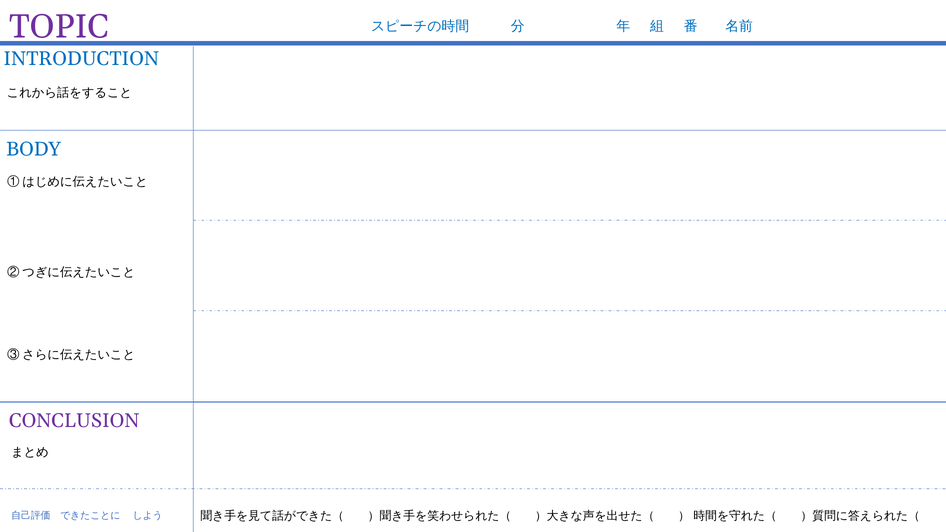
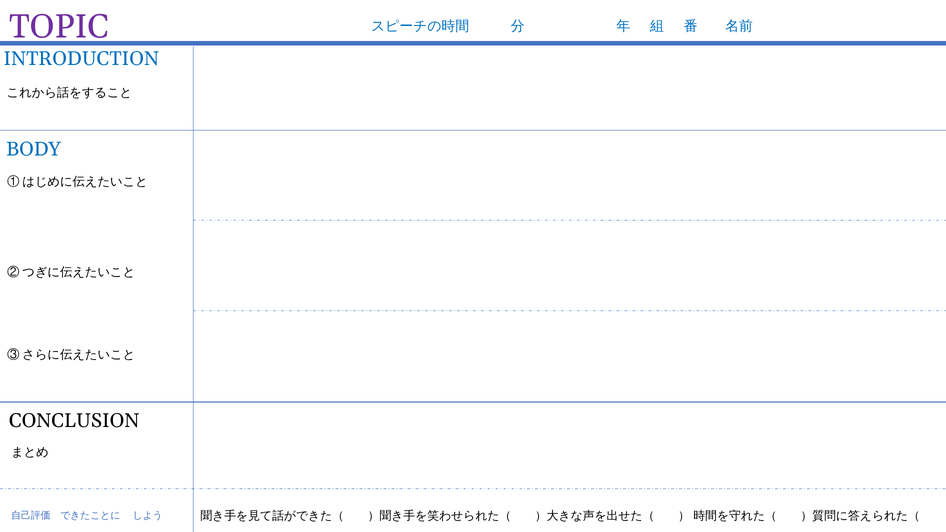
CONCLUSION colour: purple -> black (74, 421)
